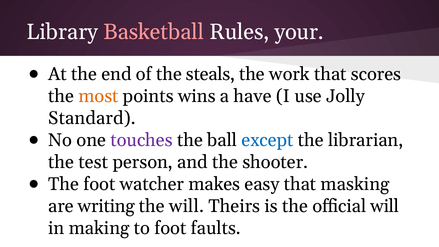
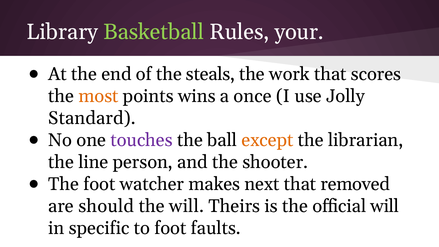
Basketball colour: pink -> light green (154, 32)
have: have -> once (253, 96)
except colour: blue -> orange (267, 140)
test: test -> line (93, 162)
easy: easy -> next (262, 184)
masking: masking -> removed (355, 184)
writing: writing -> should (106, 206)
making: making -> specific (99, 228)
